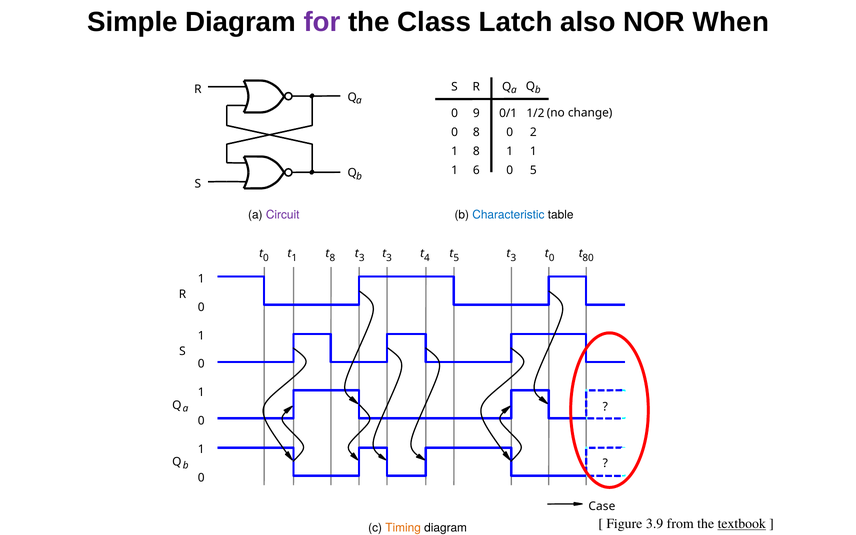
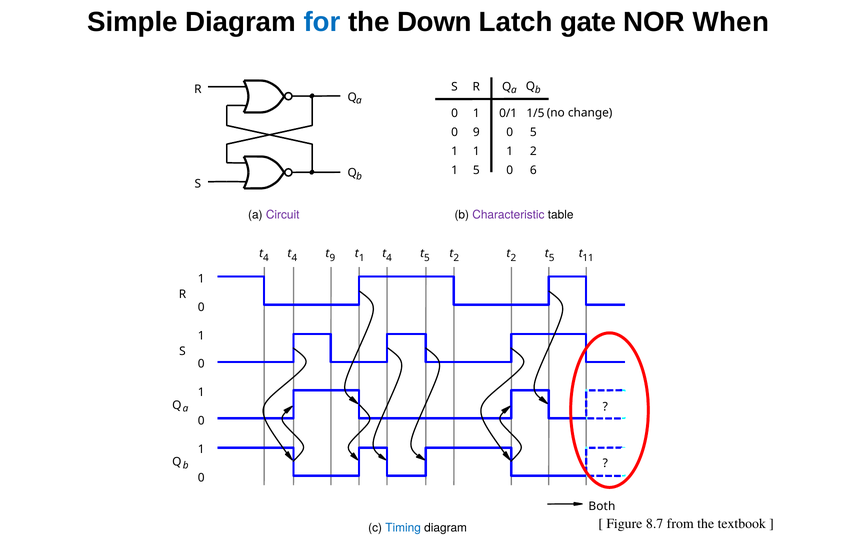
for colour: purple -> blue (322, 22)
Class: Class -> Down (434, 22)
also: also -> gate (588, 22)
9: 9 -> 1 (476, 113)
1/2: 1/2 -> 1/5 (535, 113)
0 8: 8 -> 9 (476, 132)
0 2: 2 -> 5 (533, 132)
8: 8 -> 1 (476, 151)
1 1: 1 -> 2 (533, 151)
1 6: 6 -> 5 (476, 170)
0 5: 5 -> 6 (533, 170)
Characteristic colour: blue -> purple (508, 215)
0: 0 -> 4 (266, 258)
1: 1 -> 4 (294, 258)
t 8: 8 -> 9 (332, 258)
3: 3 -> 1 (362, 258)
3: 3 -> 4 (389, 258)
4: 4 -> 5 (427, 258)
5: 5 -> 2 (456, 258)
3: 3 -> 2 (513, 258)
0: 0 -> 5 (552, 258)
80: 80 -> 11 (588, 258)
Case: Case -> Both (602, 506)
3.9: 3.9 -> 8.7 (655, 524)
textbook underline: present -> none (742, 524)
Timing colour: orange -> blue (403, 528)
